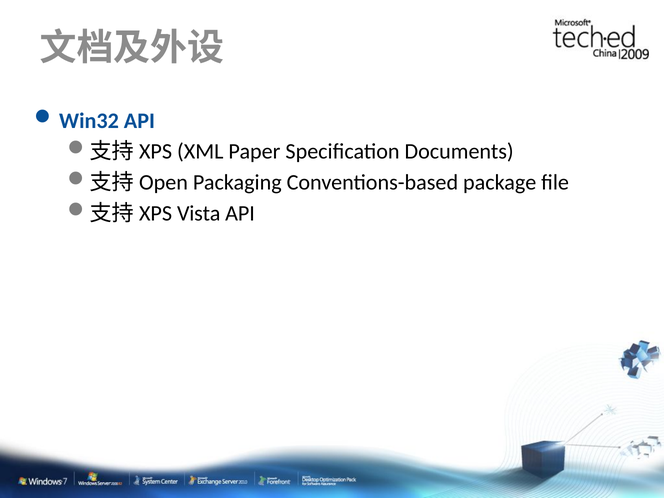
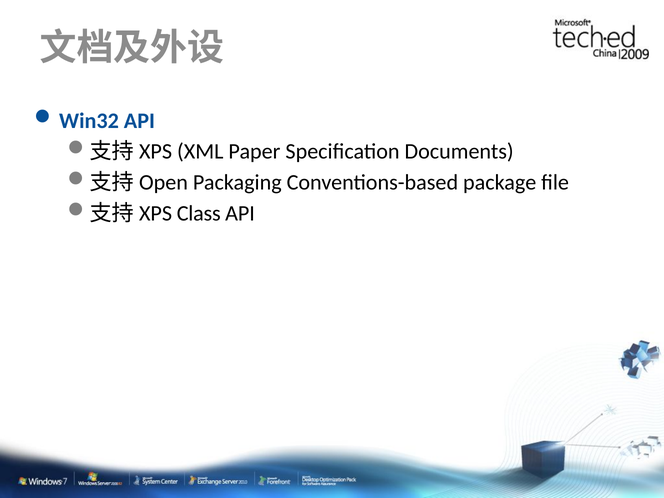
Vista: Vista -> Class (199, 214)
